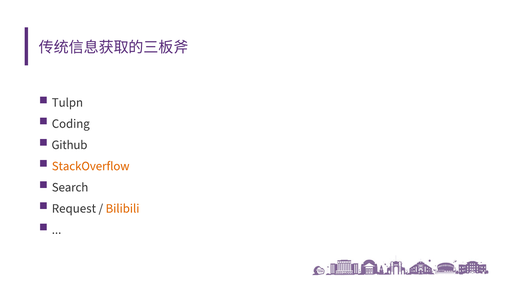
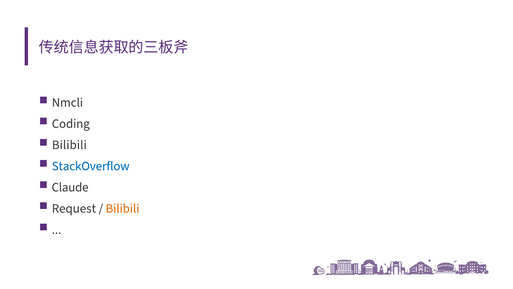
Tulpn: Tulpn -> Nmcli (67, 102)
Github: Github -> Bilibili (69, 145)
StackOverflow colour: orange -> blue (91, 166)
Search: Search -> Claude (70, 187)
